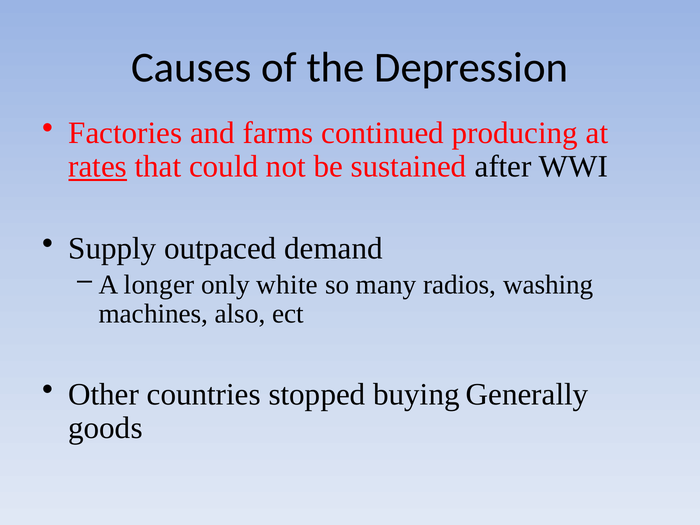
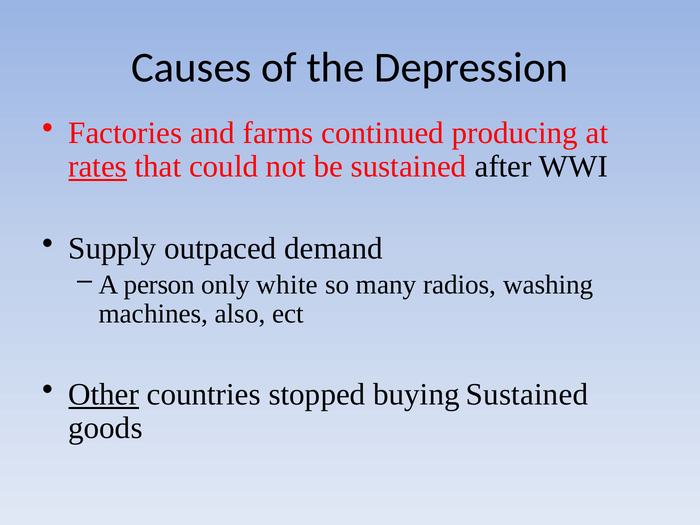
longer: longer -> person (159, 285)
Other underline: none -> present (104, 395)
buying Generally: Generally -> Sustained (527, 395)
